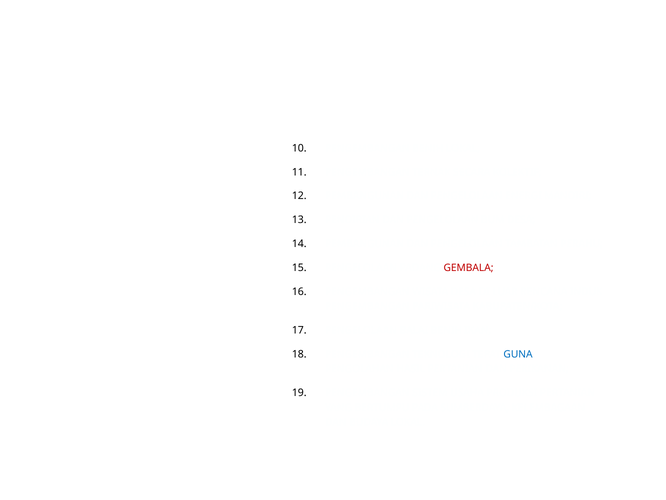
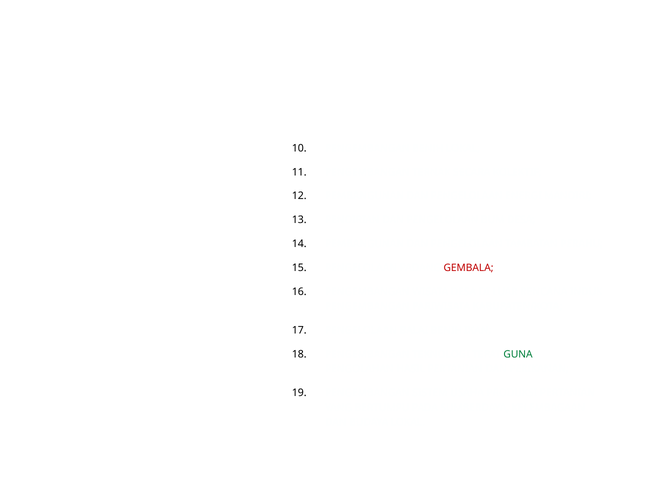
GUNA colour: blue -> green (518, 354)
